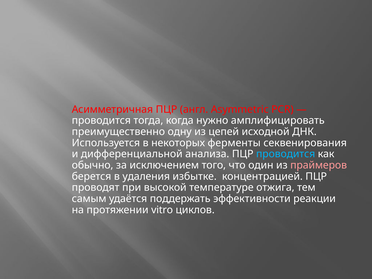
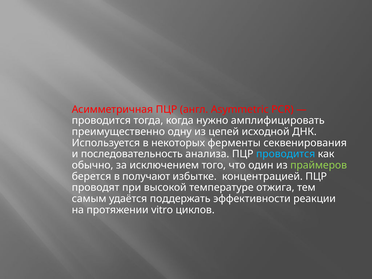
дифференциальной: дифференциальной -> последовательность (132, 154)
праймеров colour: pink -> light green (319, 165)
удаления: удаления -> получают (146, 176)
